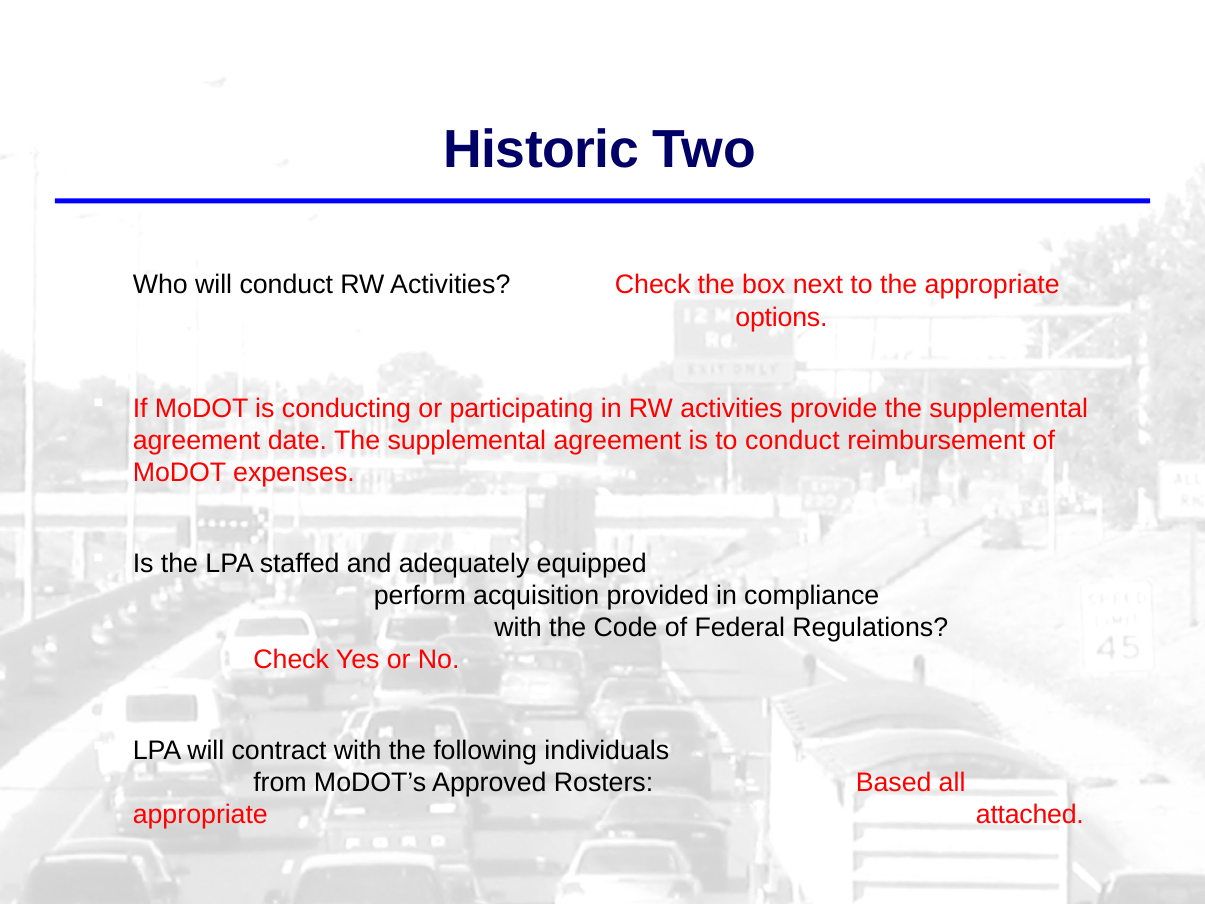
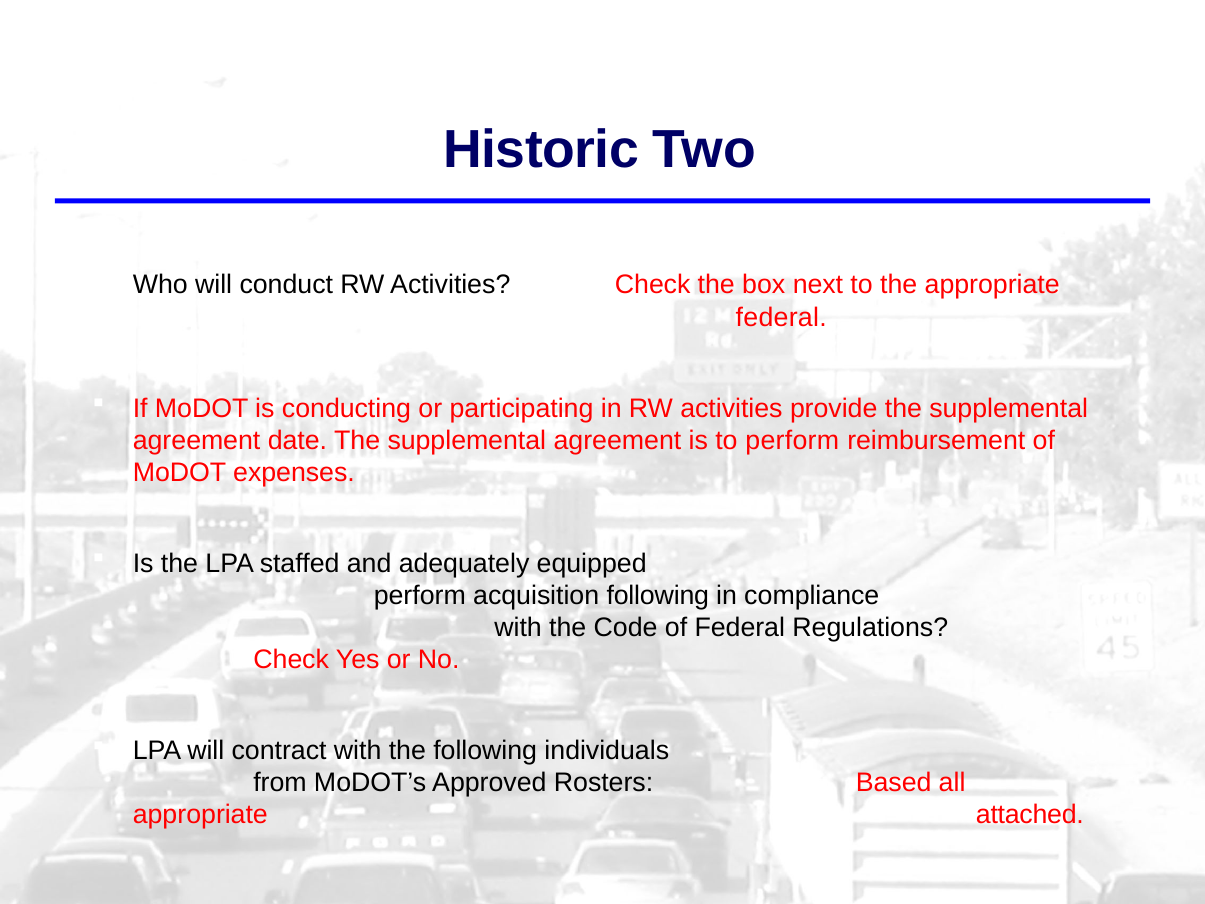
options: options -> federal (781, 317)
to conduct: conduct -> perform (792, 440)
acquisition provided: provided -> following (658, 595)
